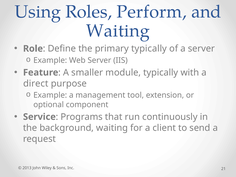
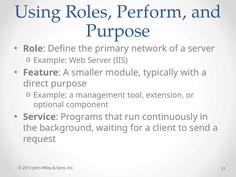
Waiting: Waiting -> Purpose (118, 31)
primary typically: typically -> network (149, 49)
